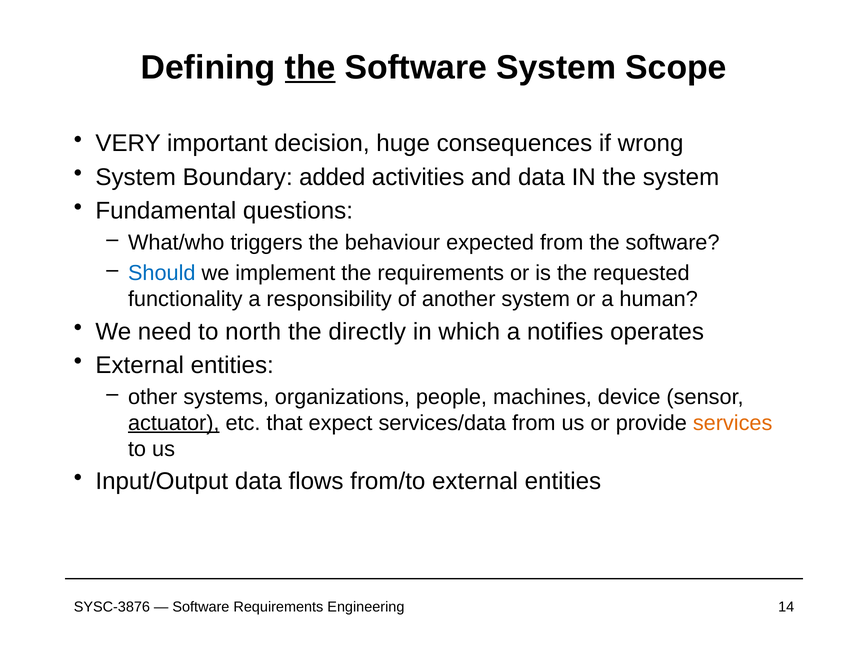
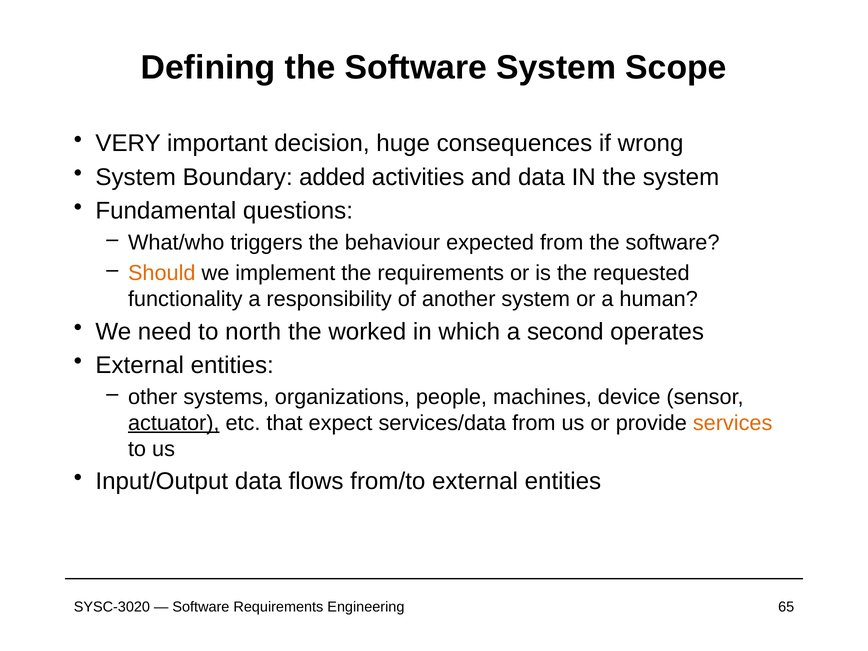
the underline: present -> none (310, 67)
Should colour: blue -> orange (162, 273)
directly: directly -> worked (367, 332)
notifies: notifies -> second (565, 332)
SYSC-3876: SYSC-3876 -> SYSC-3020 (112, 607)
14: 14 -> 65 (786, 607)
